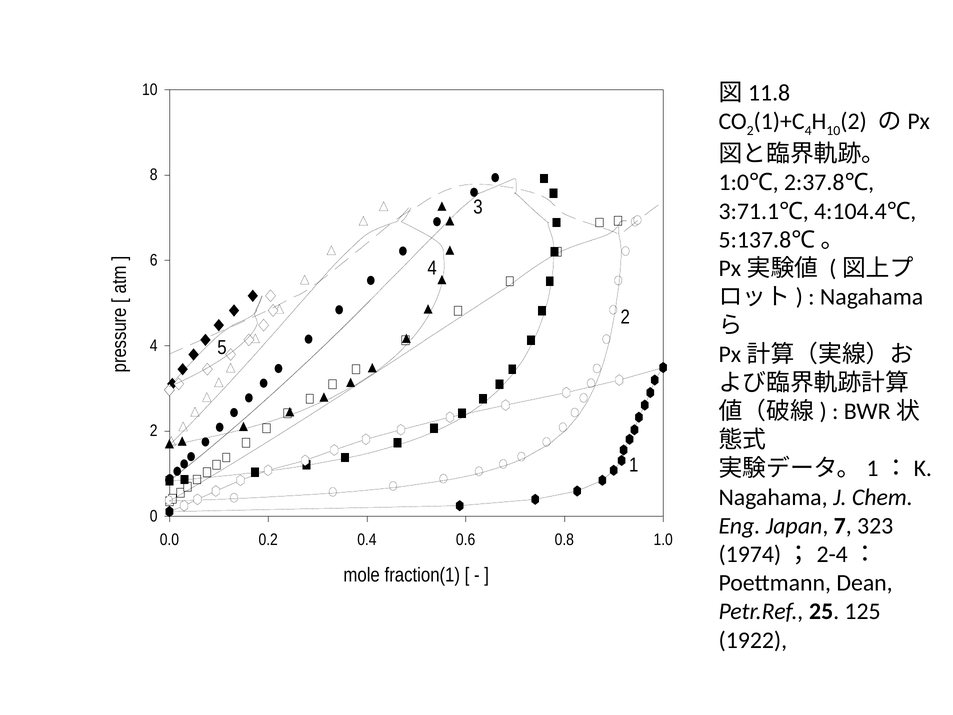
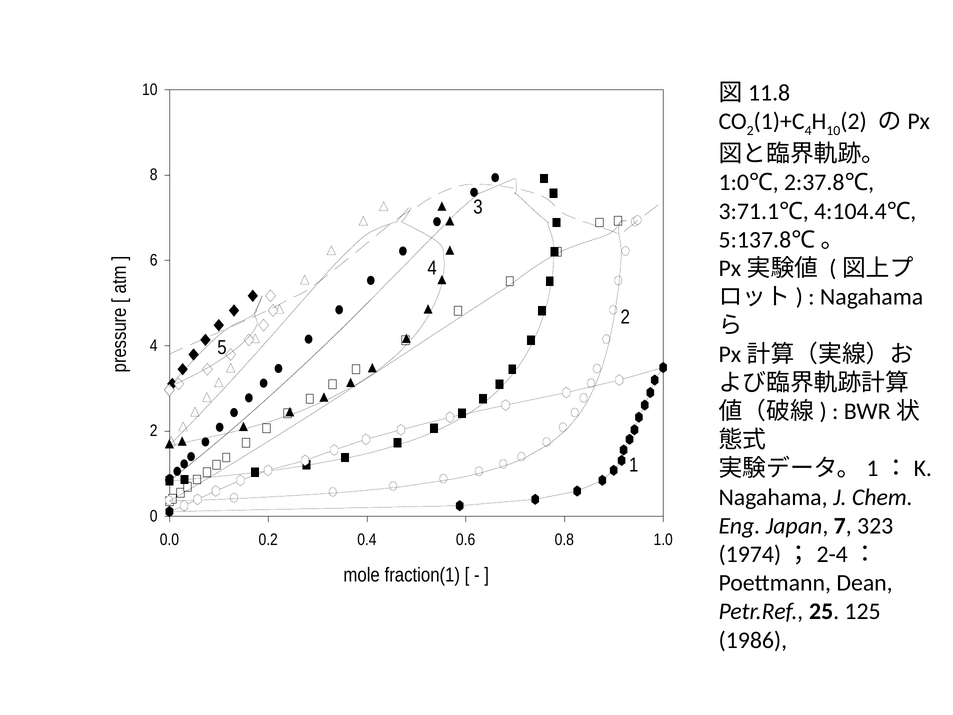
1922: 1922 -> 1986 (753, 640)
